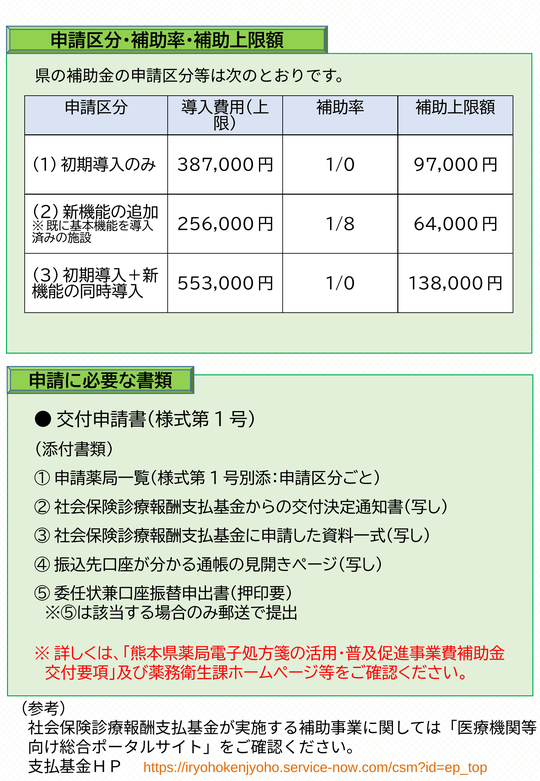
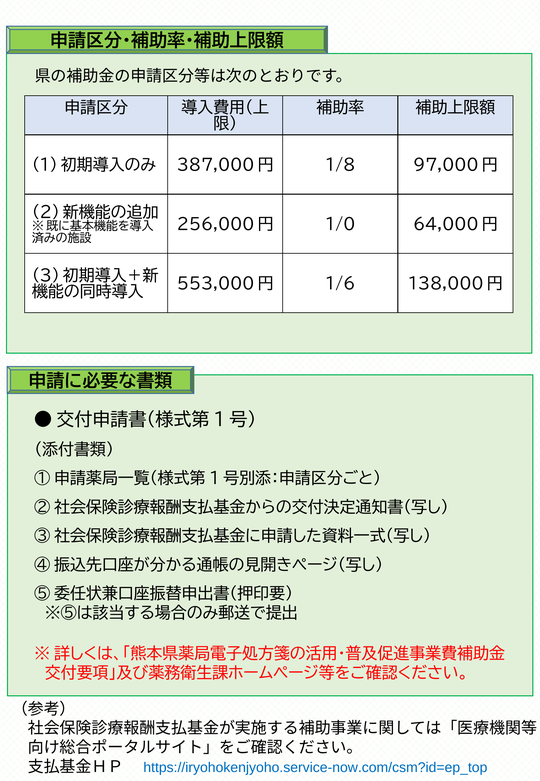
1/0: 1/0 -> 1/8 (340, 165)
1/8: 1/8 -> 1/0 (340, 224)
1/0: 1/0 -> 1/6 (340, 283)
https://iryohokenjyoho.service-now.com/csm?id=ep_top colour: orange -> blue (315, 766)
